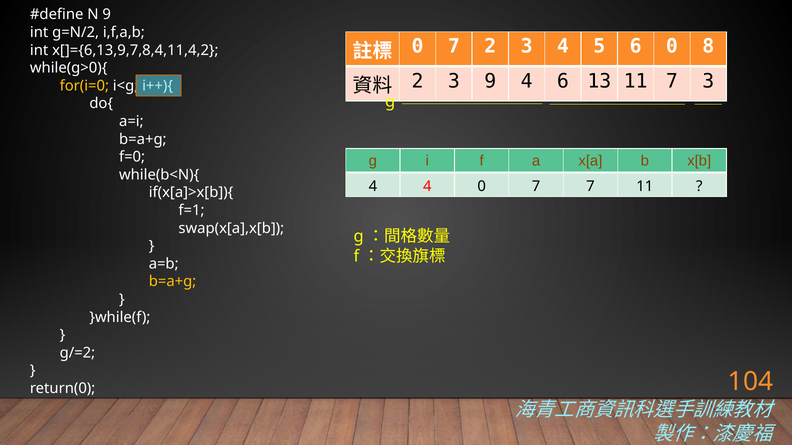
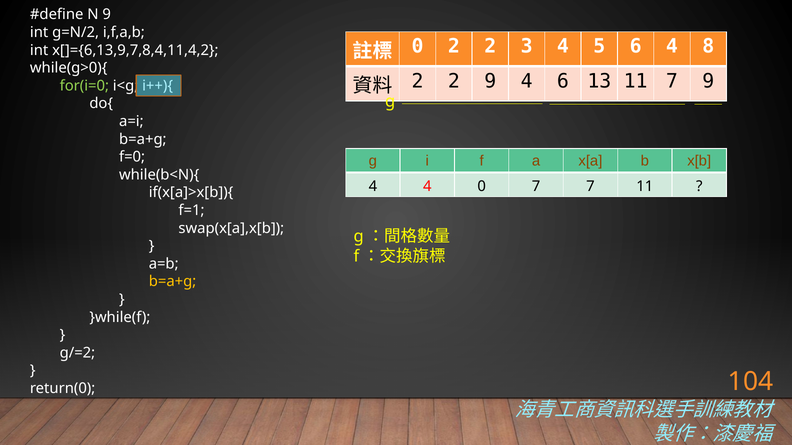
7: 7 -> 2 (454, 47)
6 0: 0 -> 4 (672, 47)
3: 3 -> 2 (454, 81)
7 3: 3 -> 9 (708, 81)
for(i=0 colour: yellow -> light green (84, 86)
